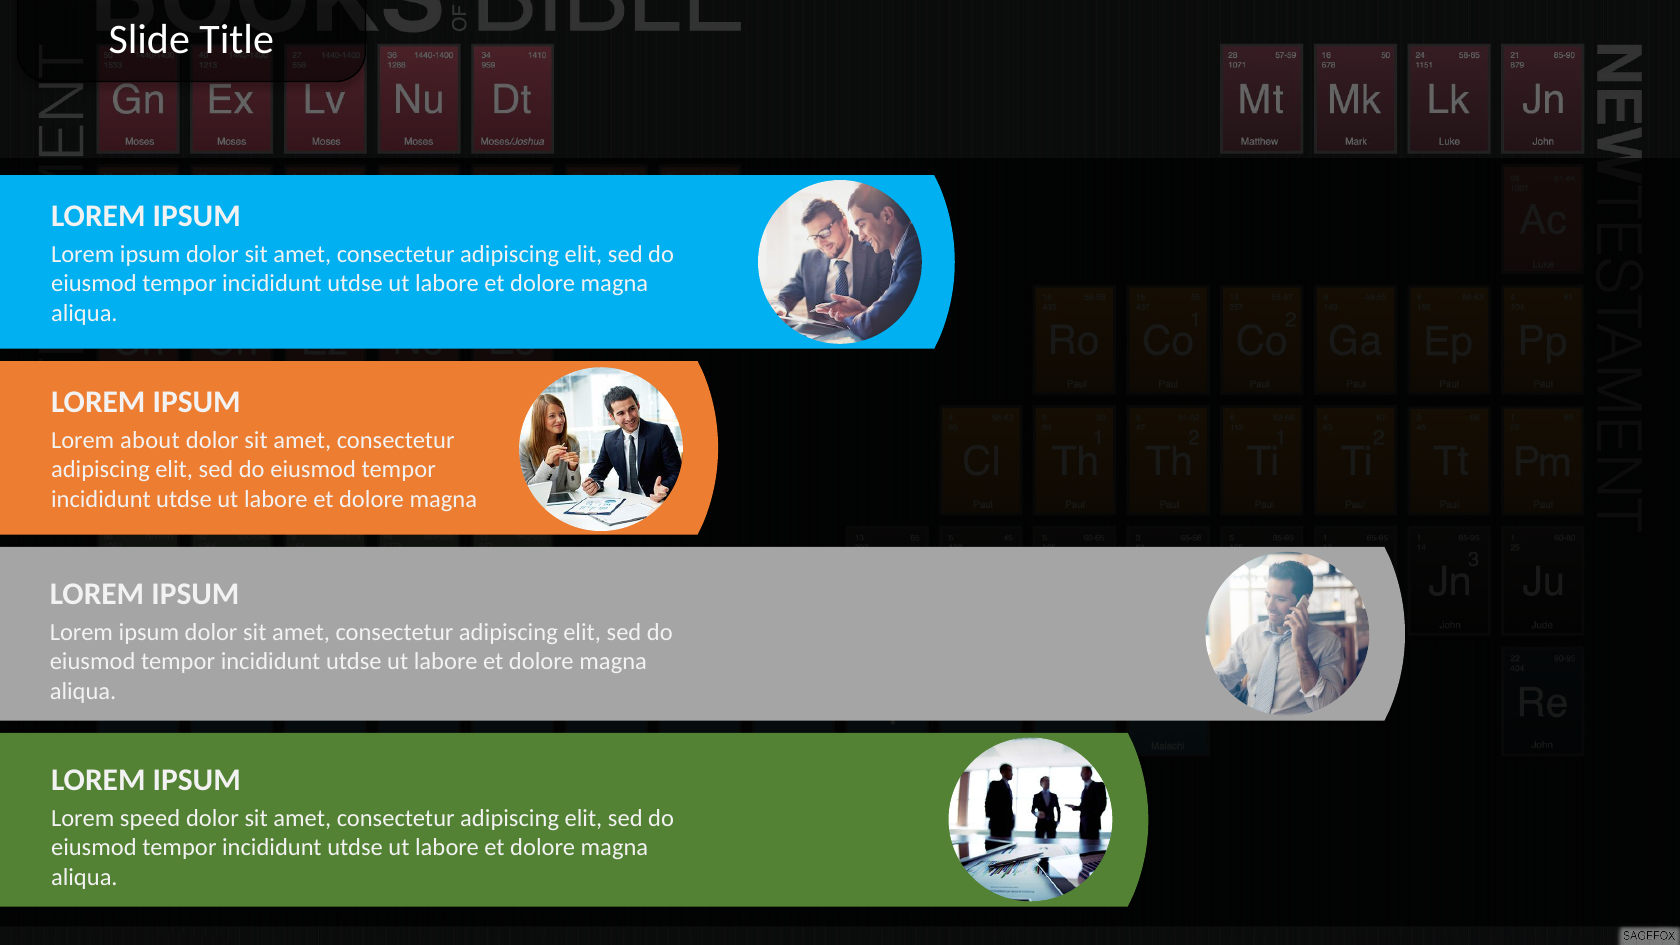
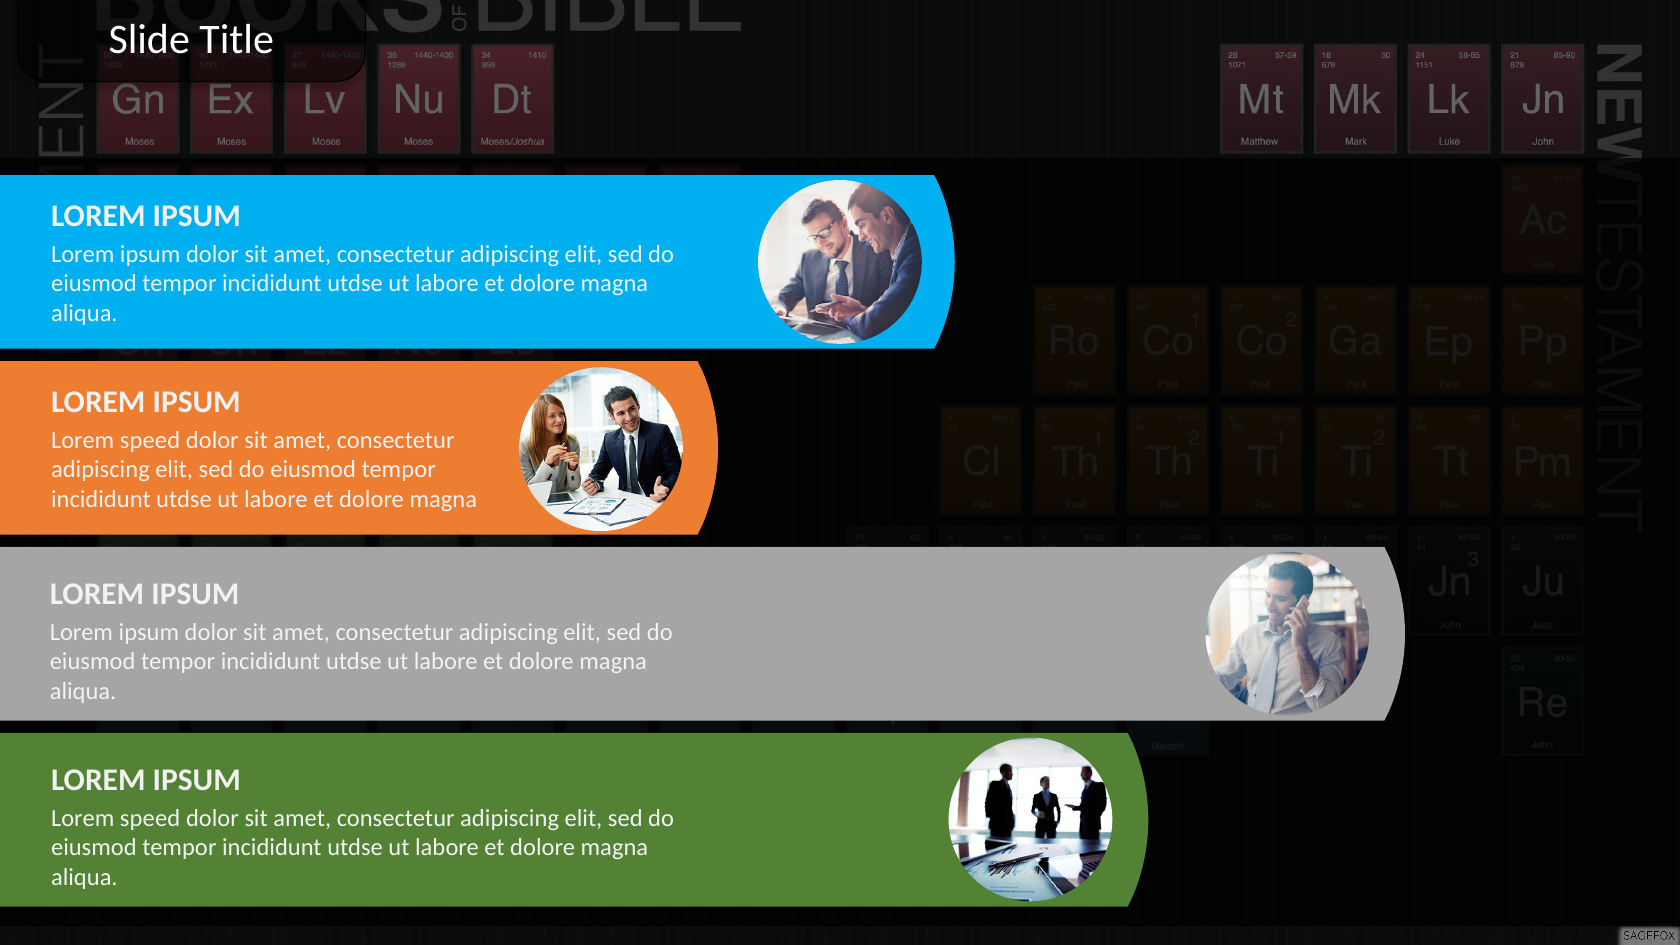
about: about -> speed (150, 440)
